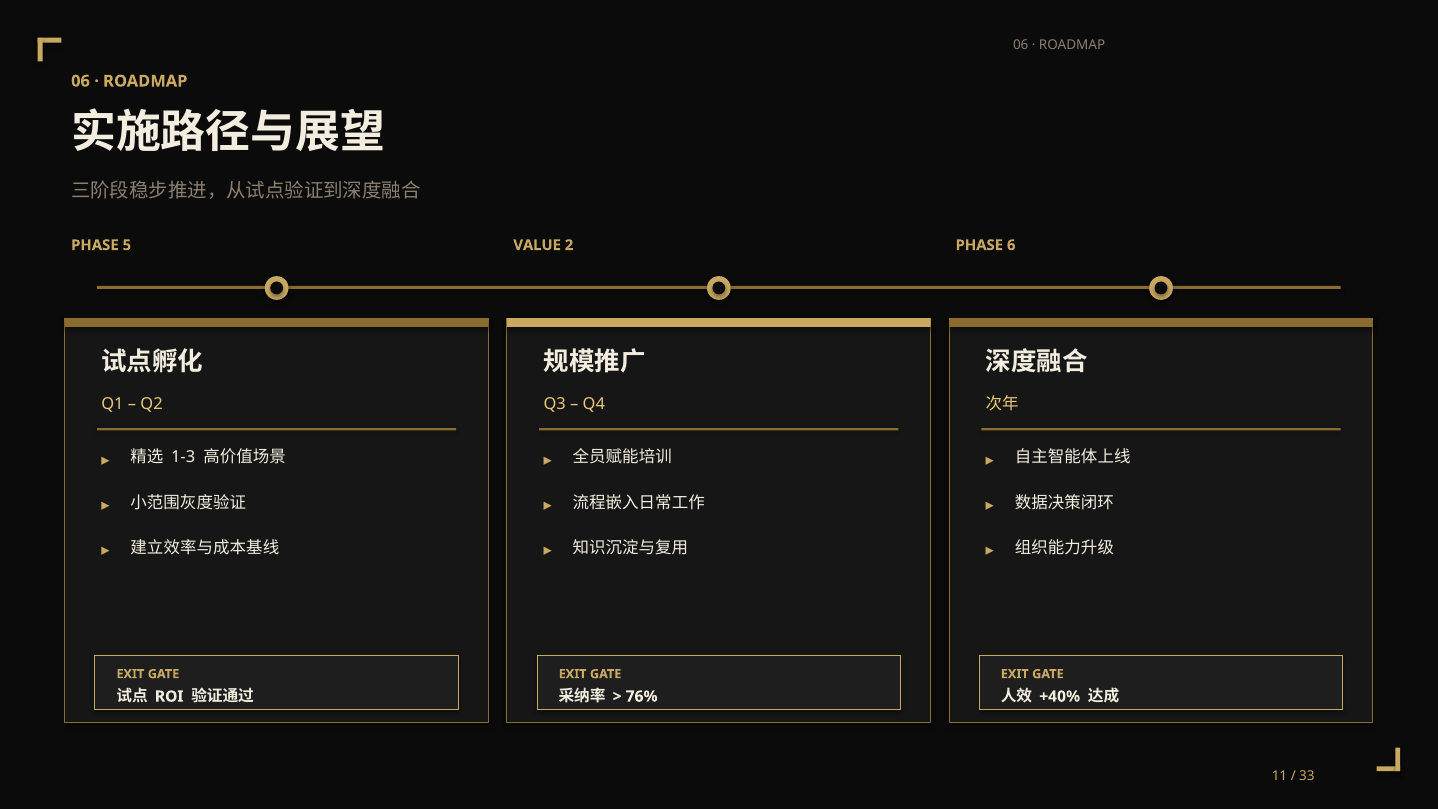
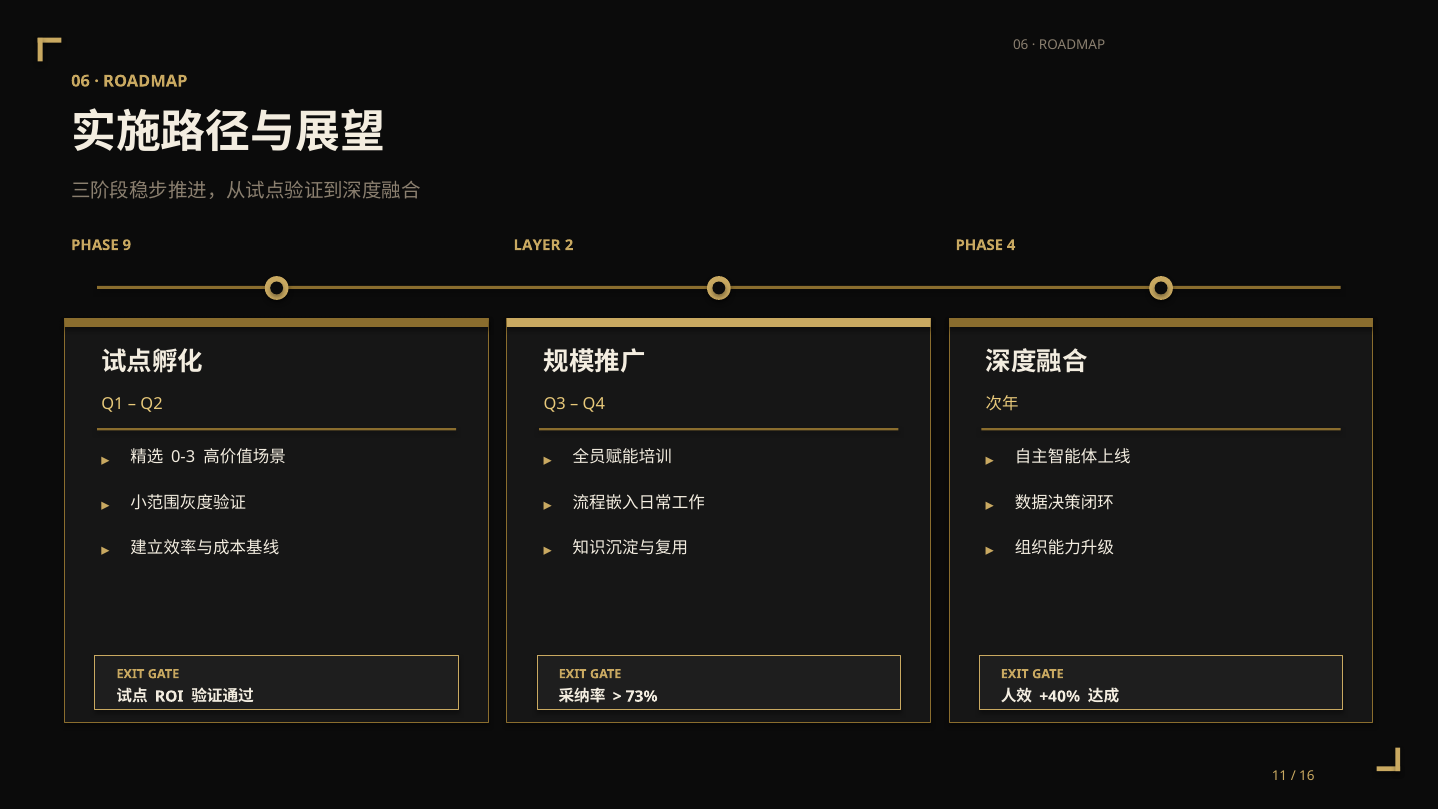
5: 5 -> 9 (127, 245)
VALUE: VALUE -> LAYER (537, 245)
6: 6 -> 4 (1011, 245)
1-3: 1-3 -> 0-3 (183, 457)
76%: 76% -> 73% (642, 696)
33: 33 -> 16 (1307, 776)
